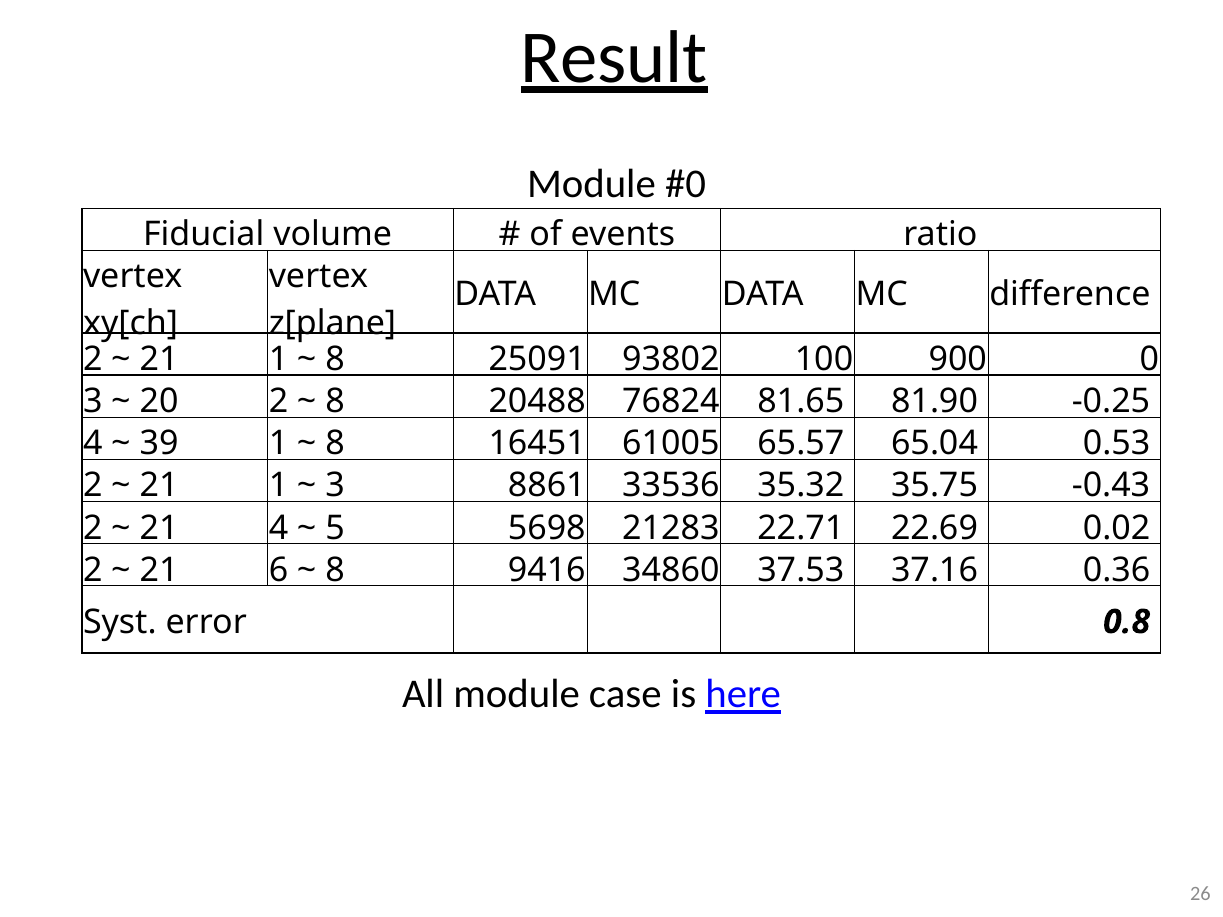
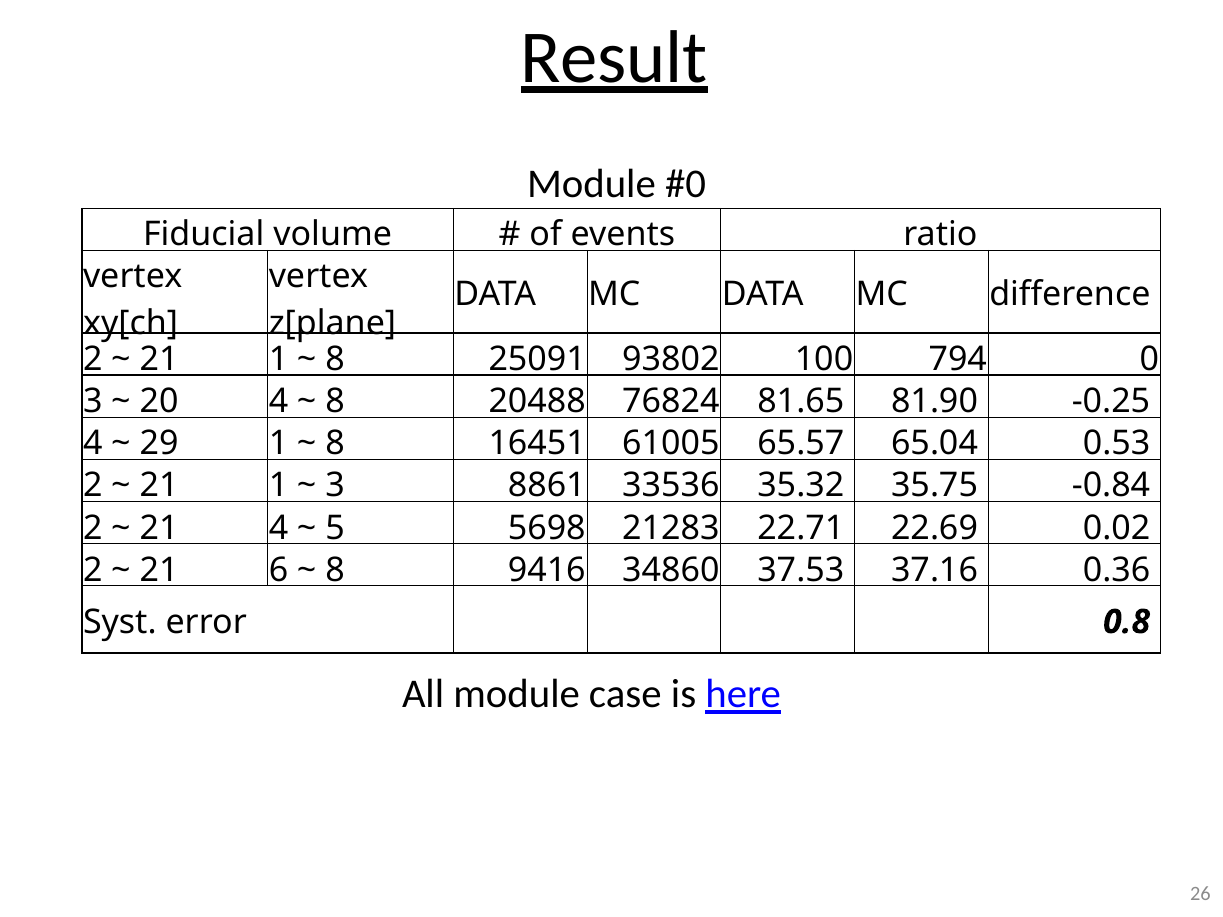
900: 900 -> 794 (958, 360)
20 2: 2 -> 4 (278, 402)
39: 39 -> 29 (159, 444)
-0.43: -0.43 -> -0.84 (1111, 486)
